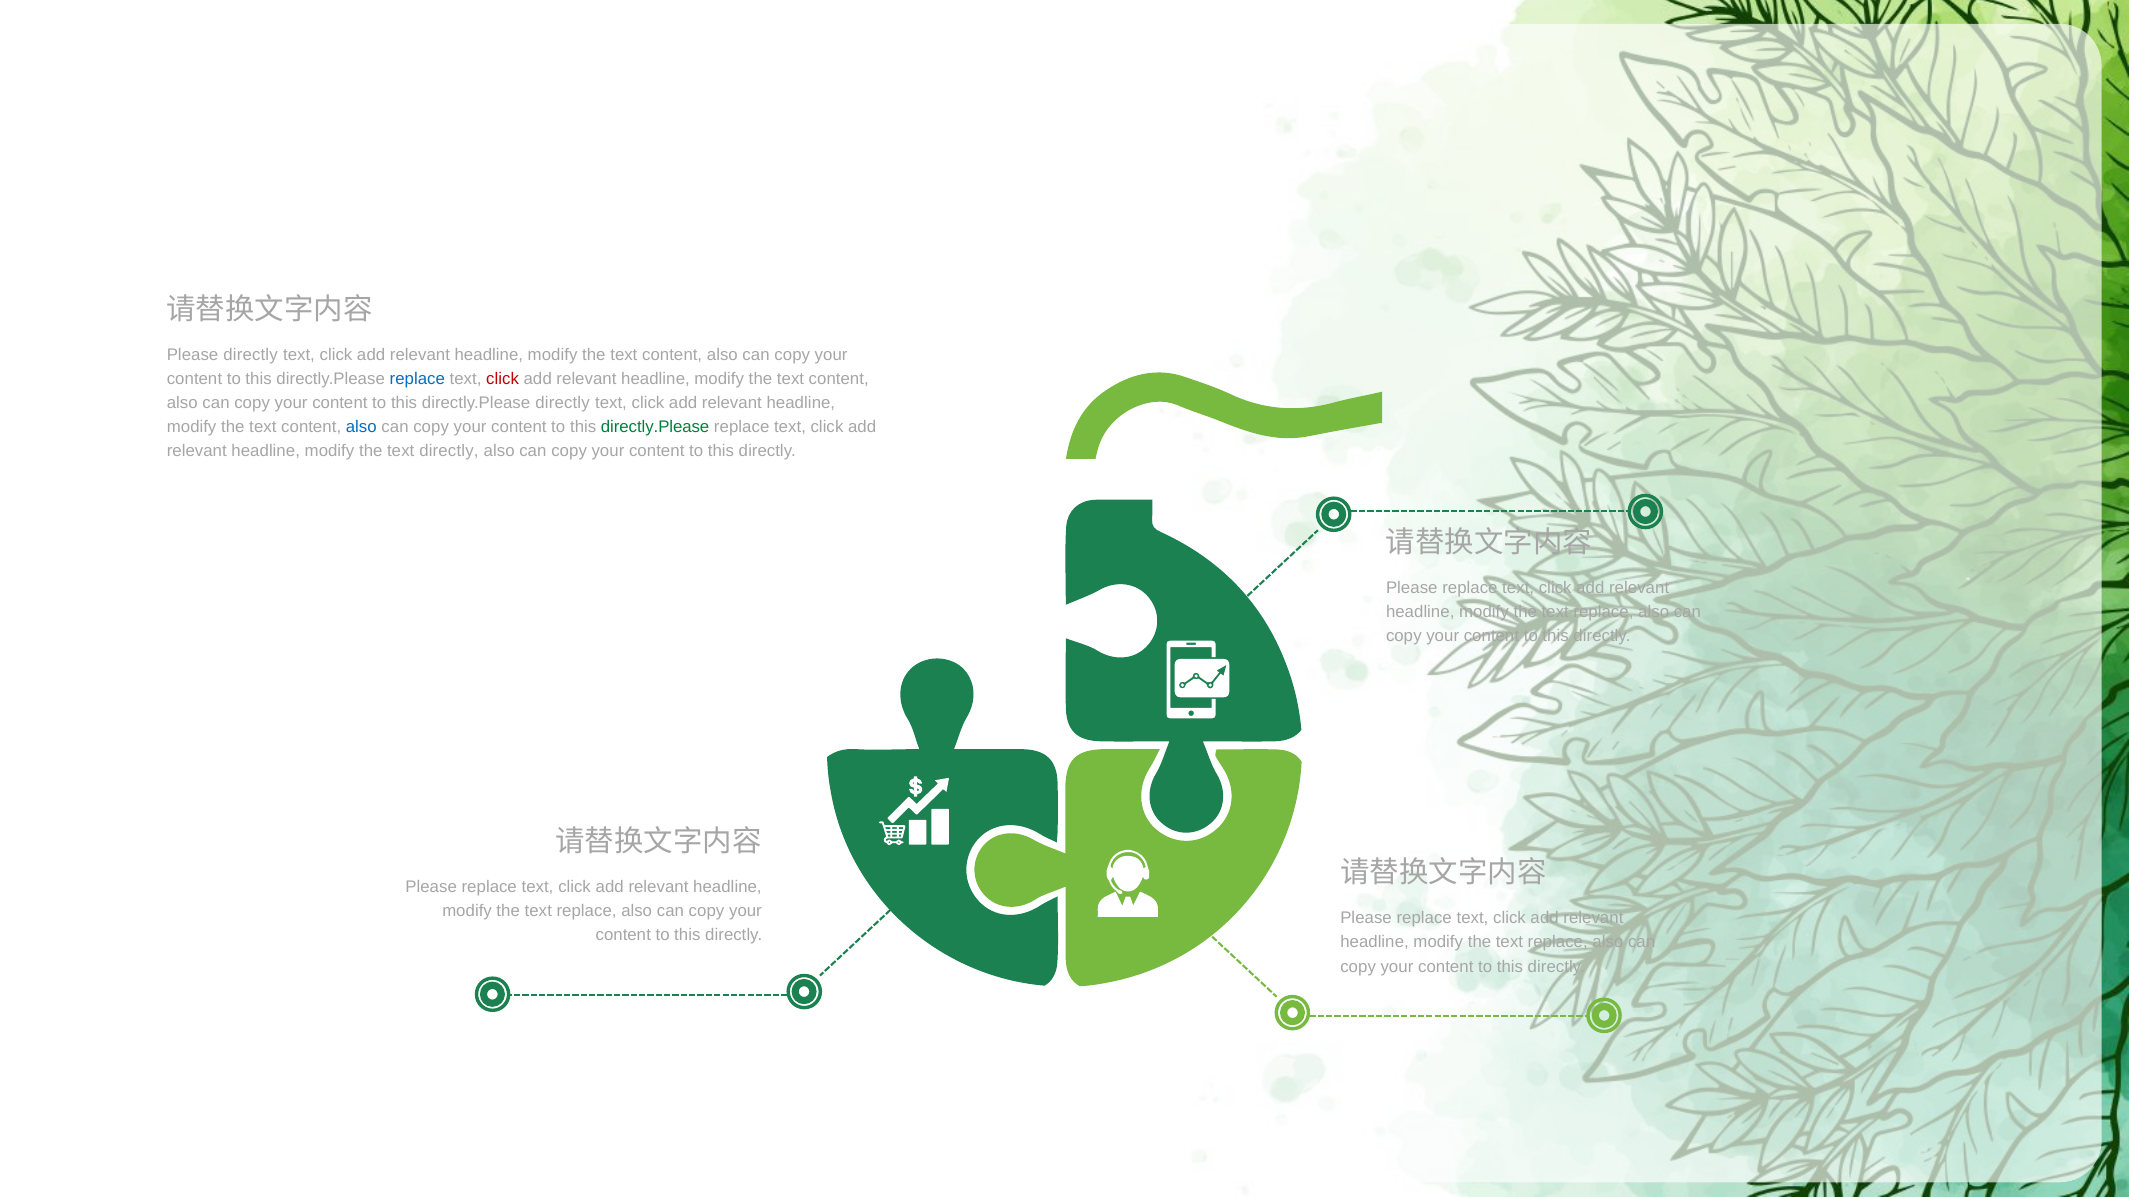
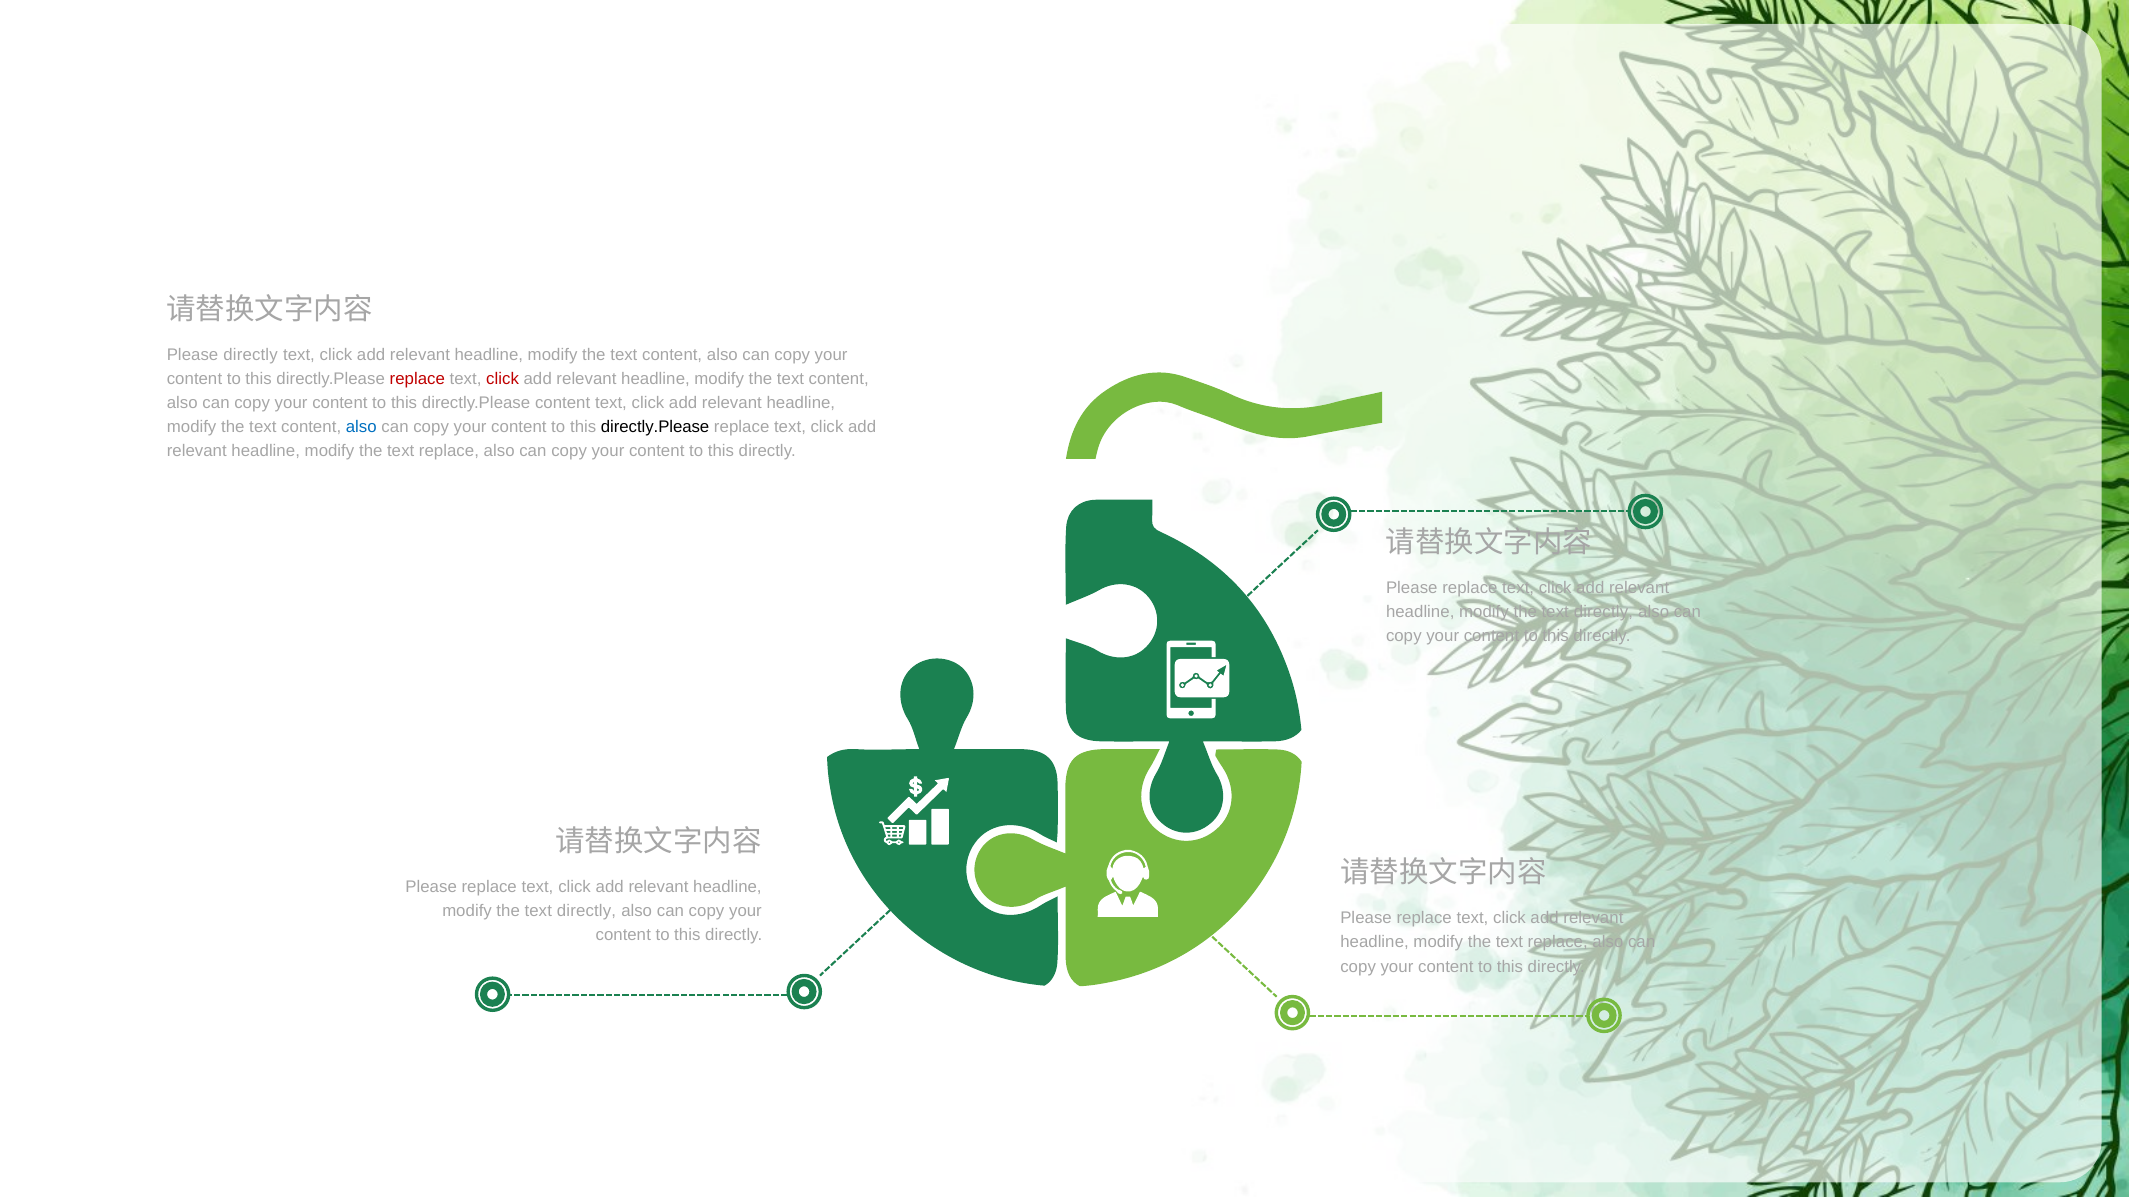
replace colour: blue -> red (417, 379)
directly.Please directly: directly -> content (563, 403)
directly.Please colour: green -> black (655, 427)
directly: directly -> replace (449, 451)
replace: replace -> directly (1603, 612)
replace: replace -> directly (587, 912)
